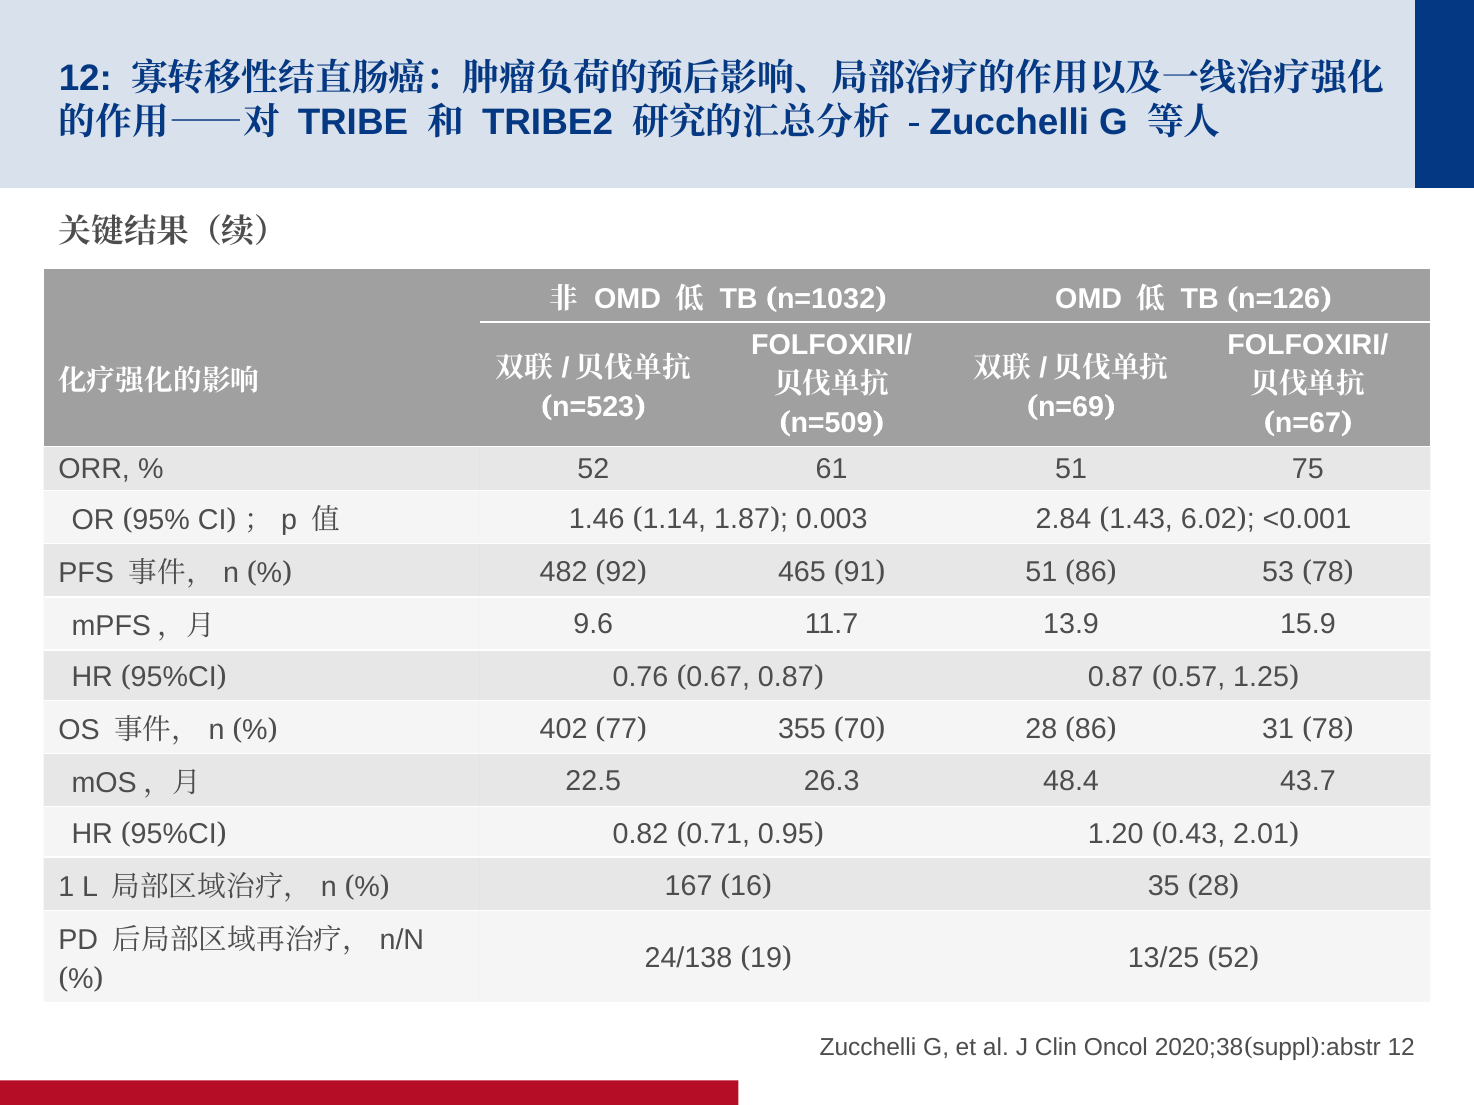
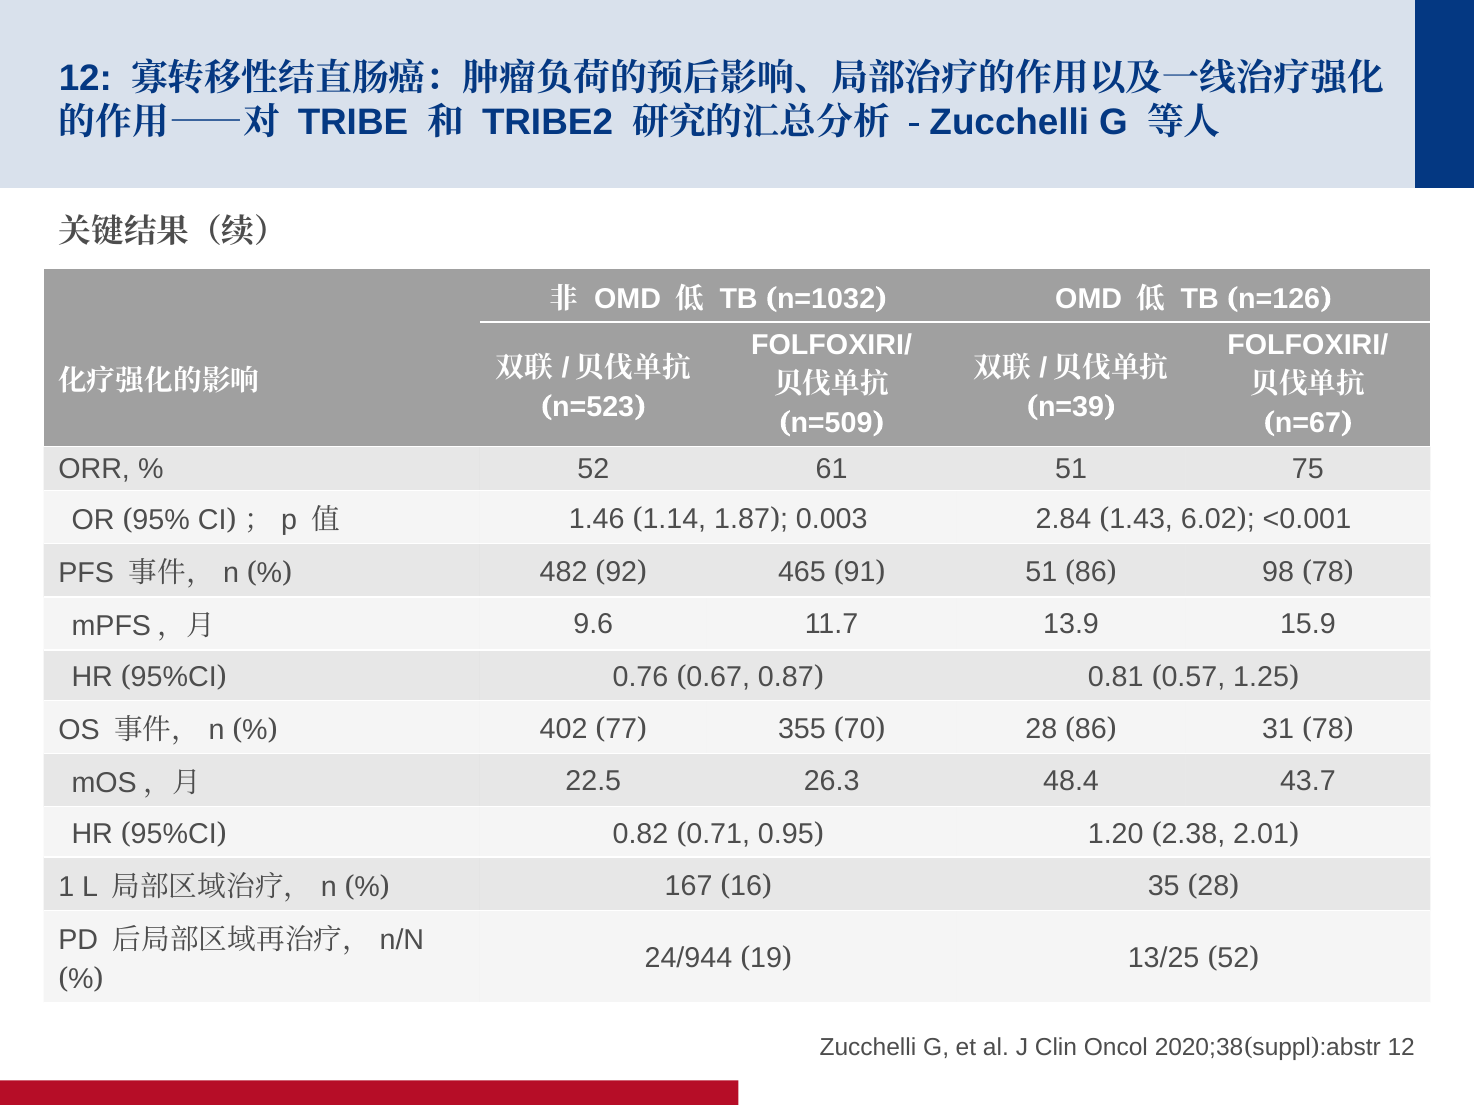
n=69: n=69 -> n=39 (1071, 407)
53: 53 -> 98 (1278, 572)
0.87: 0.87 -> 0.81 (1116, 677)
0.43: 0.43 -> 2.38 (1193, 834)
24/138: 24/138 -> 24/944 (688, 959)
